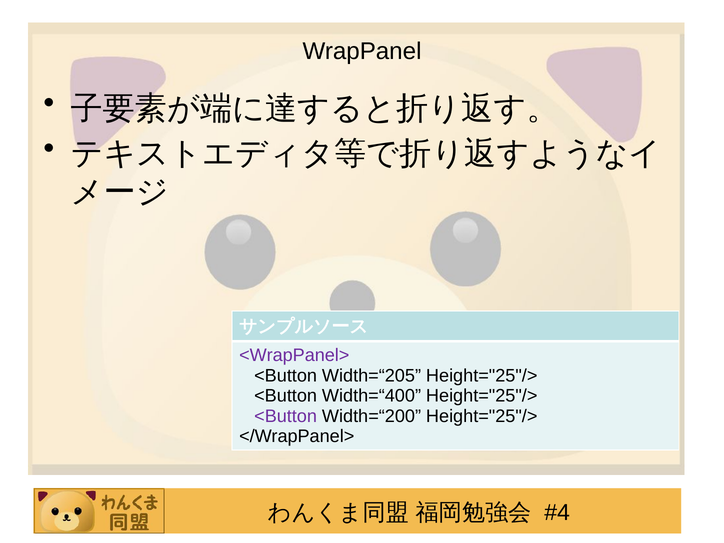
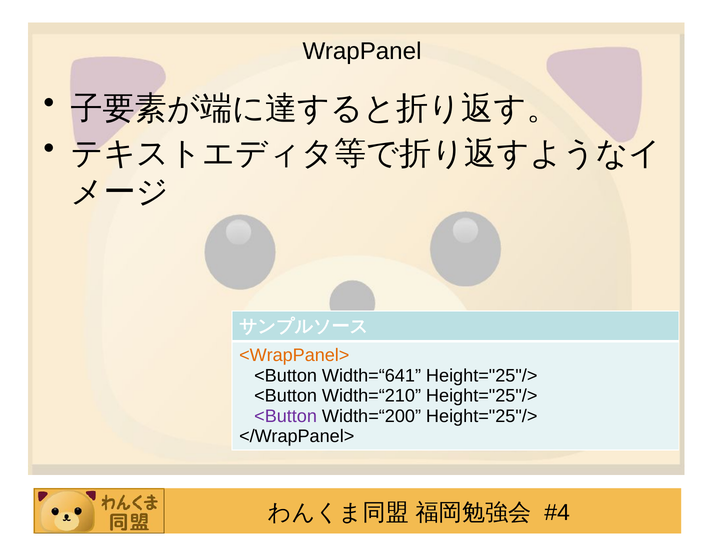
<WrapPanel> colour: purple -> orange (294, 355)
Width=“205: Width=“205 -> Width=“641 (372, 376)
Width=“400: Width=“400 -> Width=“210 (372, 396)
